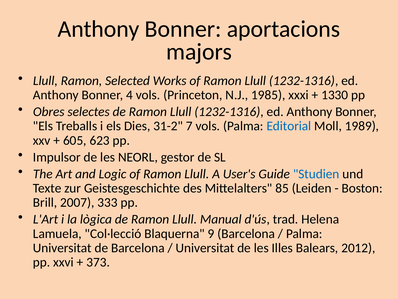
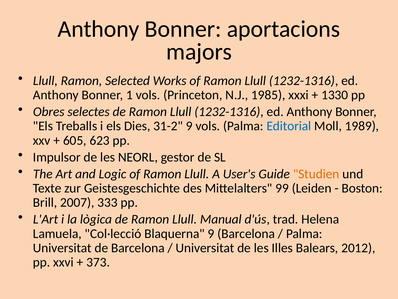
4: 4 -> 1 (129, 95)
31-2 7: 7 -> 9 (189, 126)
Studien colour: blue -> orange (316, 174)
85: 85 -> 99 (282, 188)
